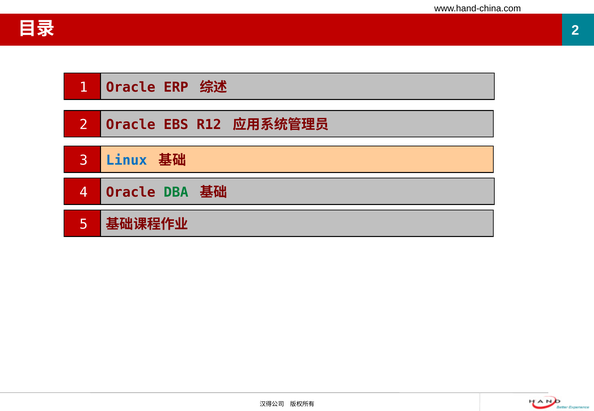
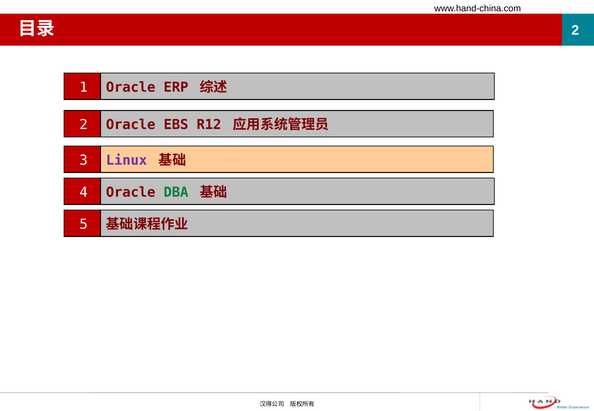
Linux colour: blue -> purple (127, 160)
